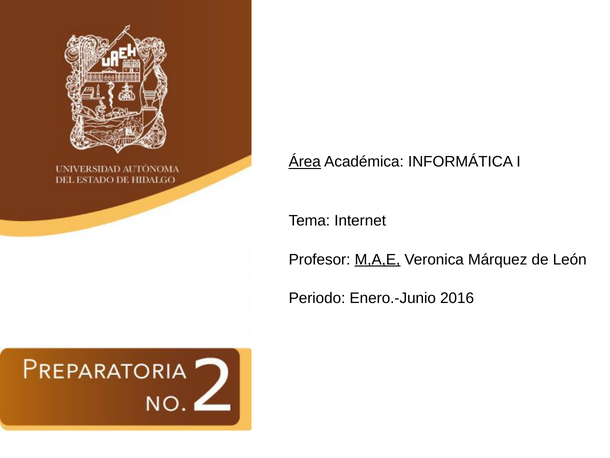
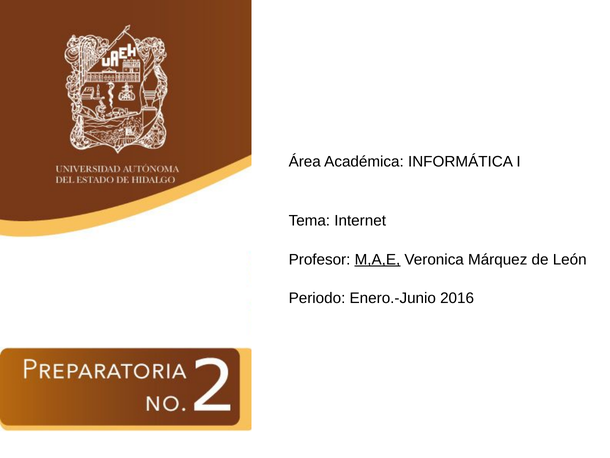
Área underline: present -> none (305, 162)
